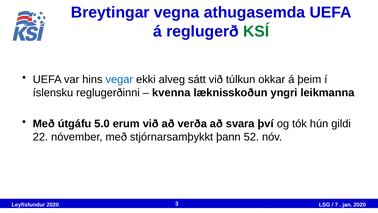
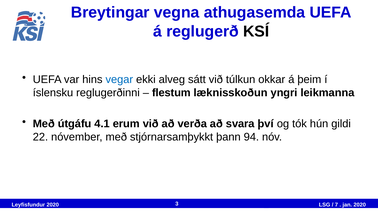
KSÍ colour: green -> black (256, 31)
kvenna: kvenna -> flestum (171, 93)
5.0: 5.0 -> 4.1 (102, 124)
52: 52 -> 94 (251, 137)
